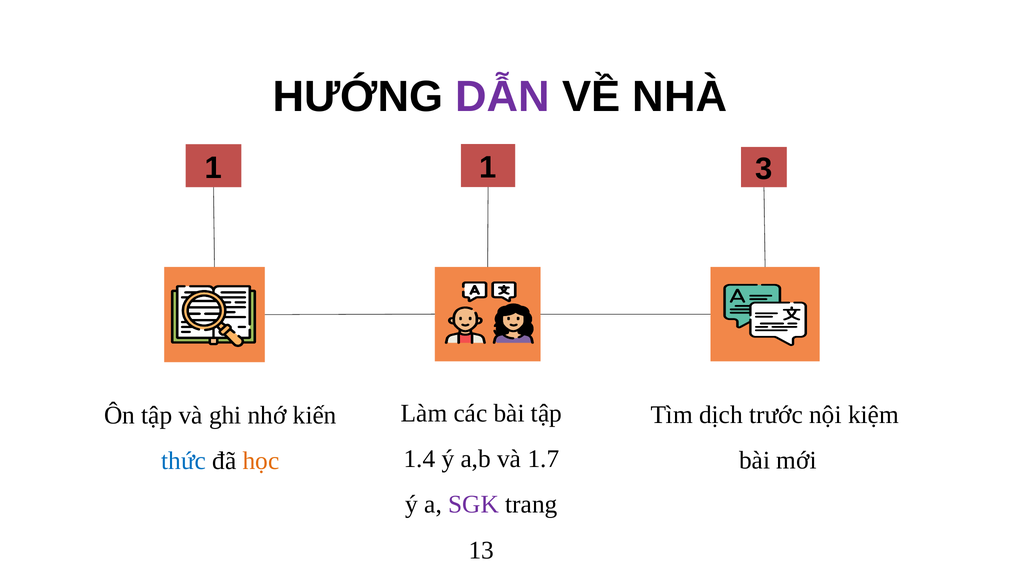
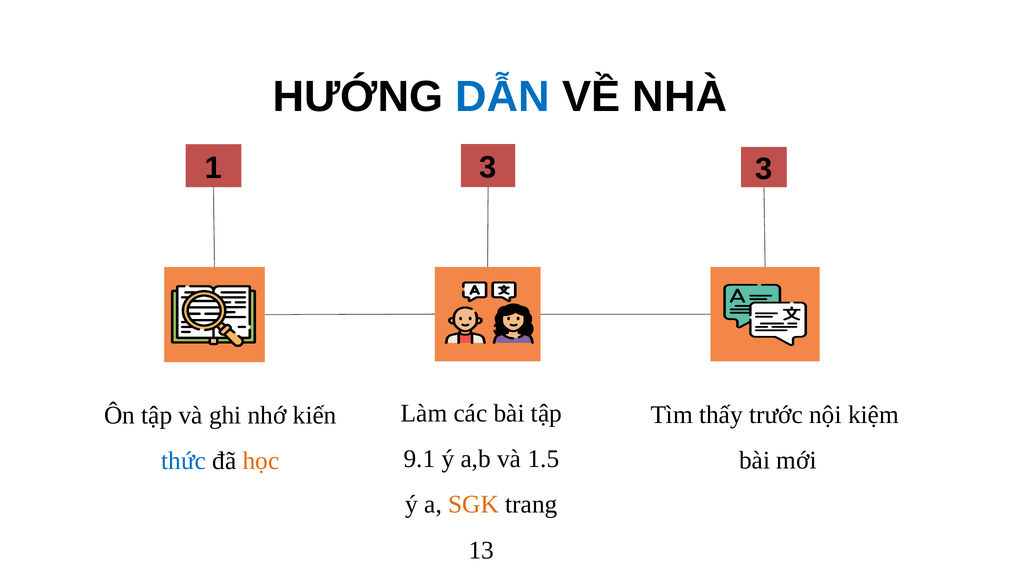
DẪN colour: purple -> blue (503, 97)
1 1: 1 -> 3 (488, 168)
dịch: dịch -> thấy (721, 415)
1.4: 1.4 -> 9.1 (419, 459)
1.7: 1.7 -> 1.5 (543, 459)
SGK colour: purple -> orange (474, 504)
